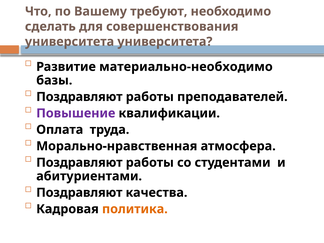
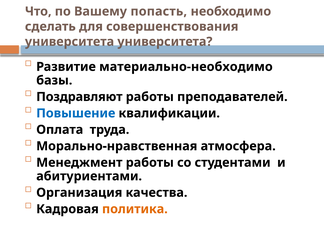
требуют: требуют -> попасть (159, 11)
Повышение colour: purple -> blue (76, 113)
Поздравляют: Поздравляют -> Менеджмент (79, 163)
Поздравляют: Поздравляют -> Организация (79, 193)
